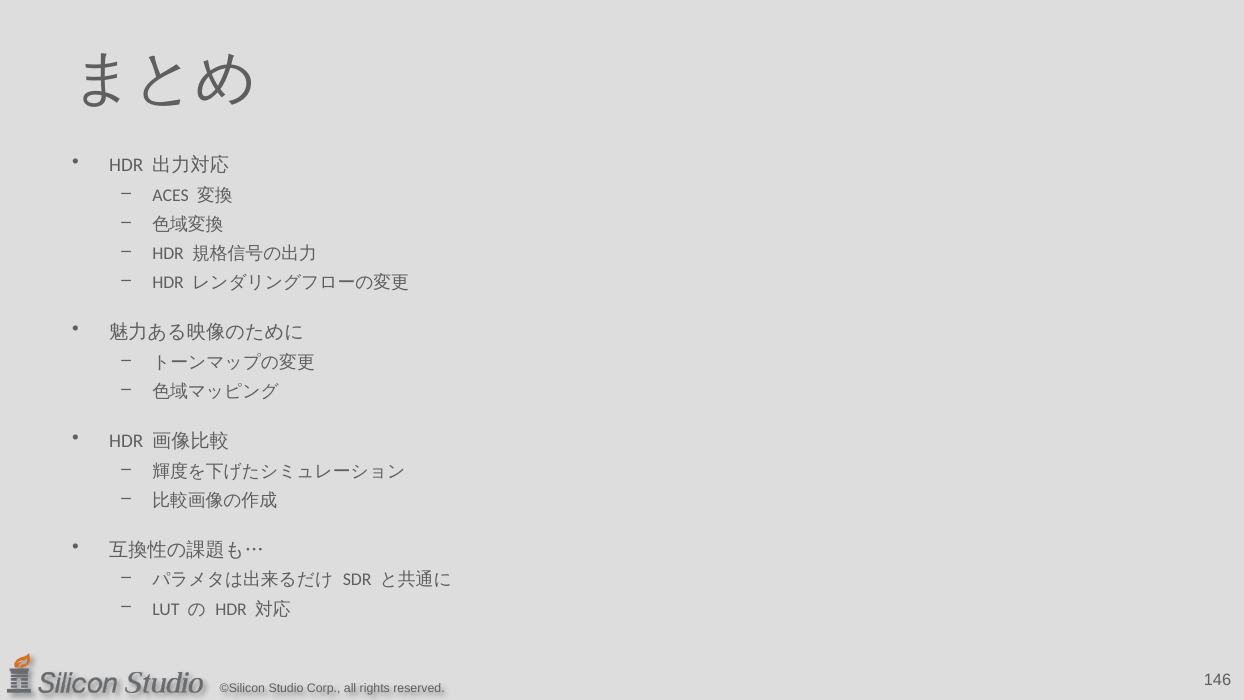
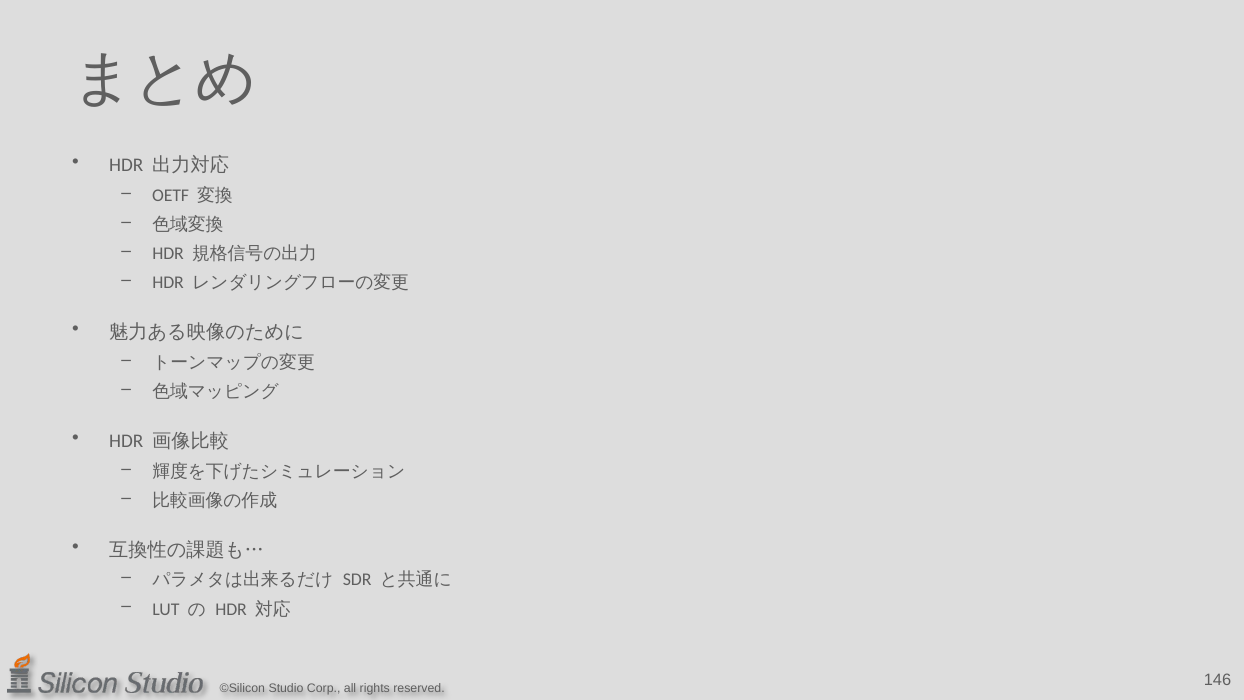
ACES: ACES -> OETF (171, 195)
